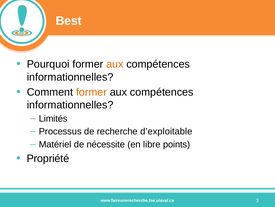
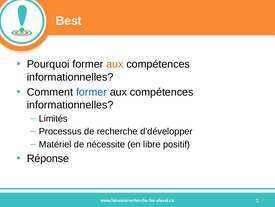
former colour: orange -> blue (91, 92)
d’exploitable: d’exploitable -> d’développer (166, 131)
points: points -> positif (177, 144)
Propriété: Propriété -> Réponse (48, 158)
